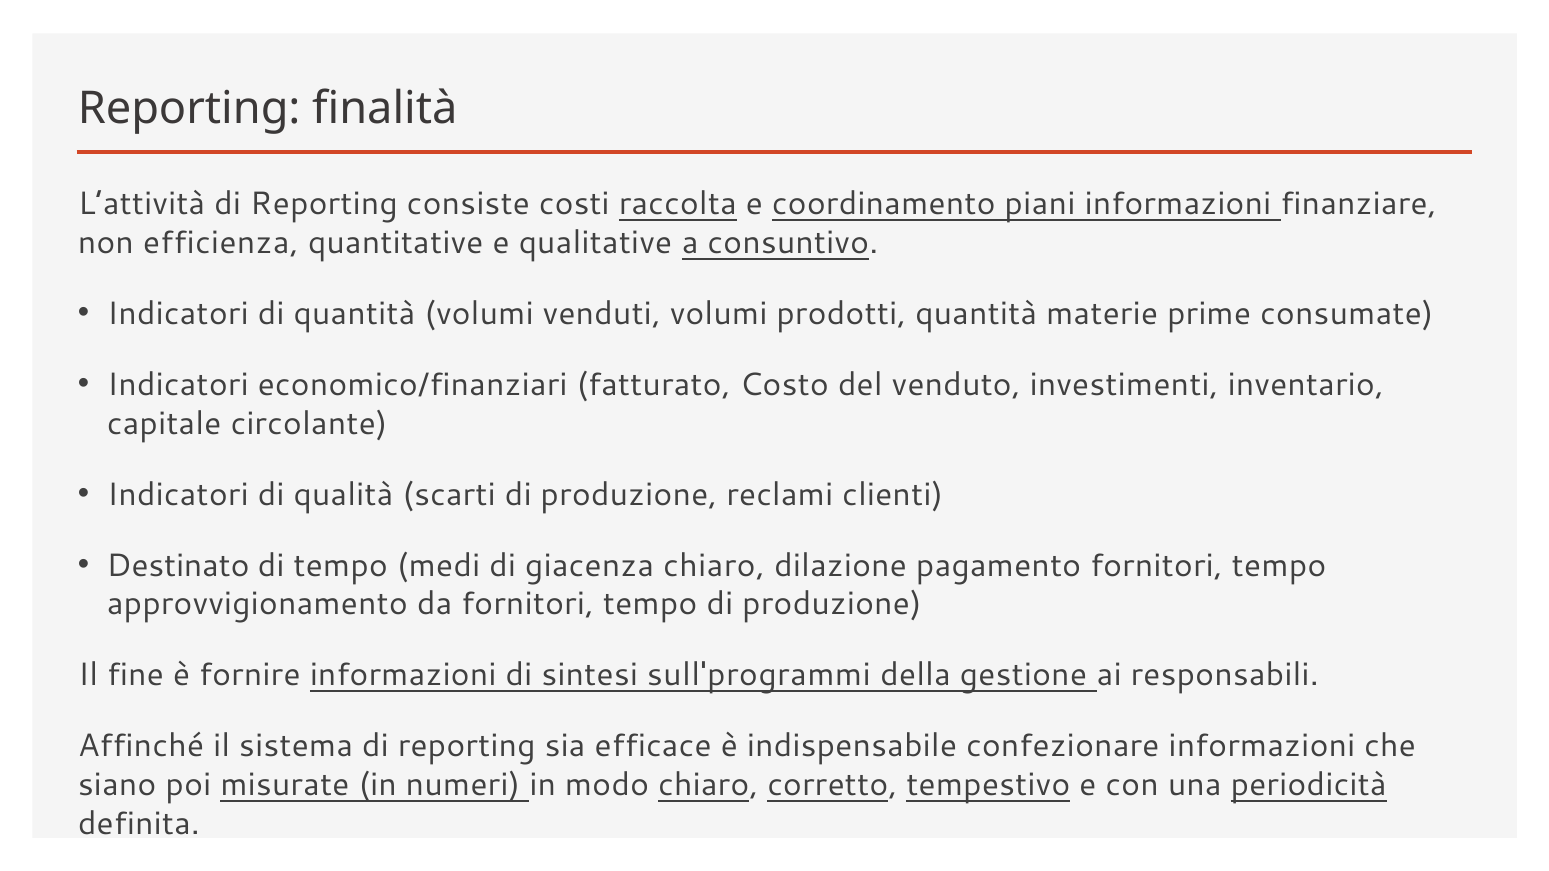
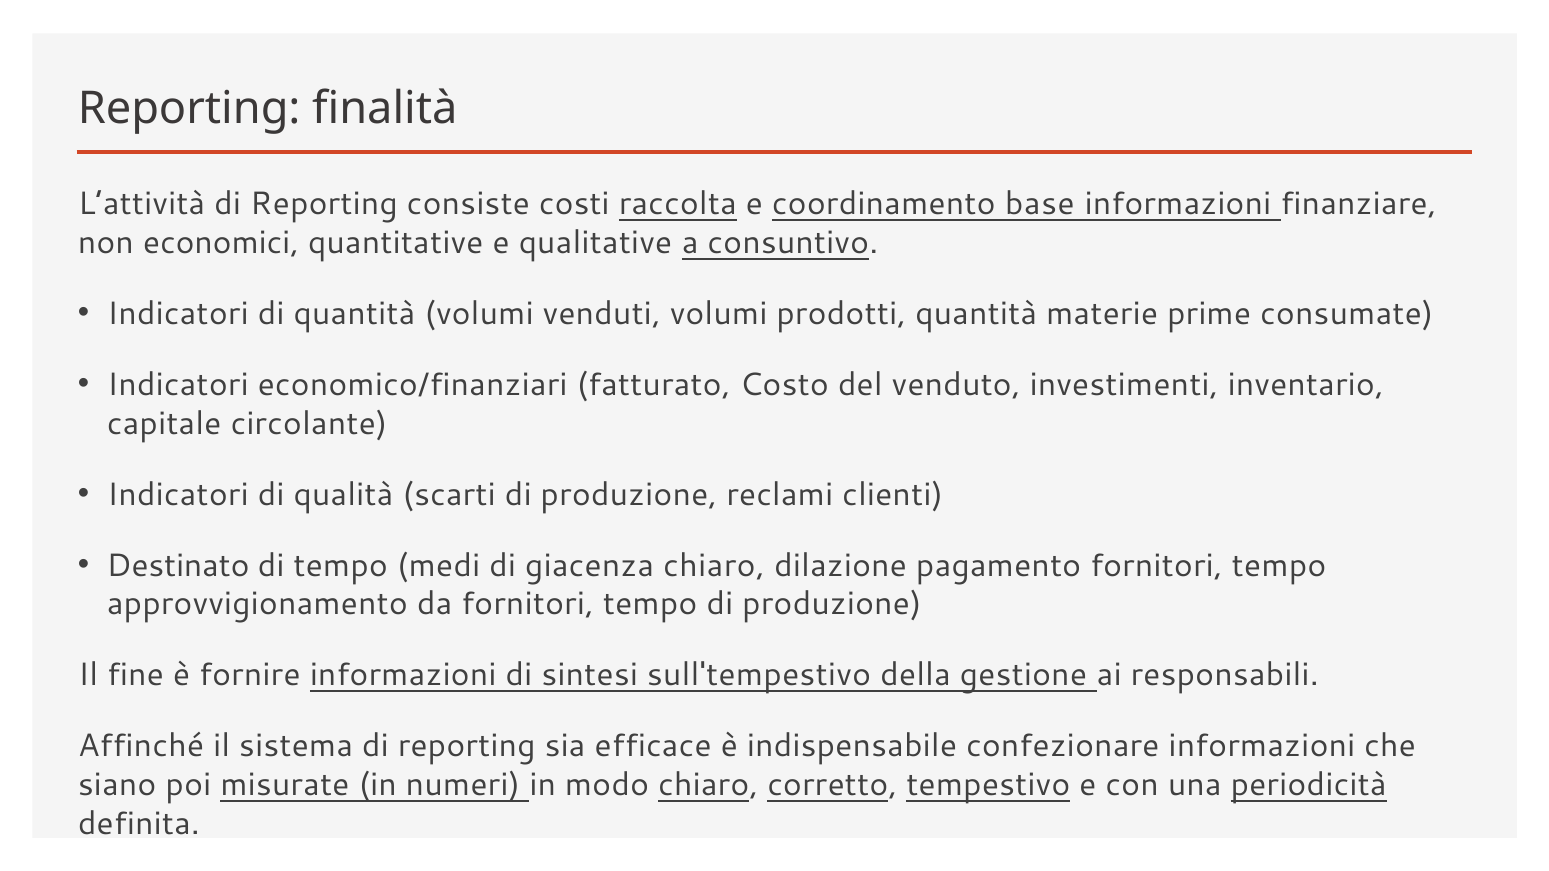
piani: piani -> base (1040, 204)
efficienza: efficienza -> economici (221, 243)
sull'programmi: sull'programmi -> sull'tempestivo (759, 675)
